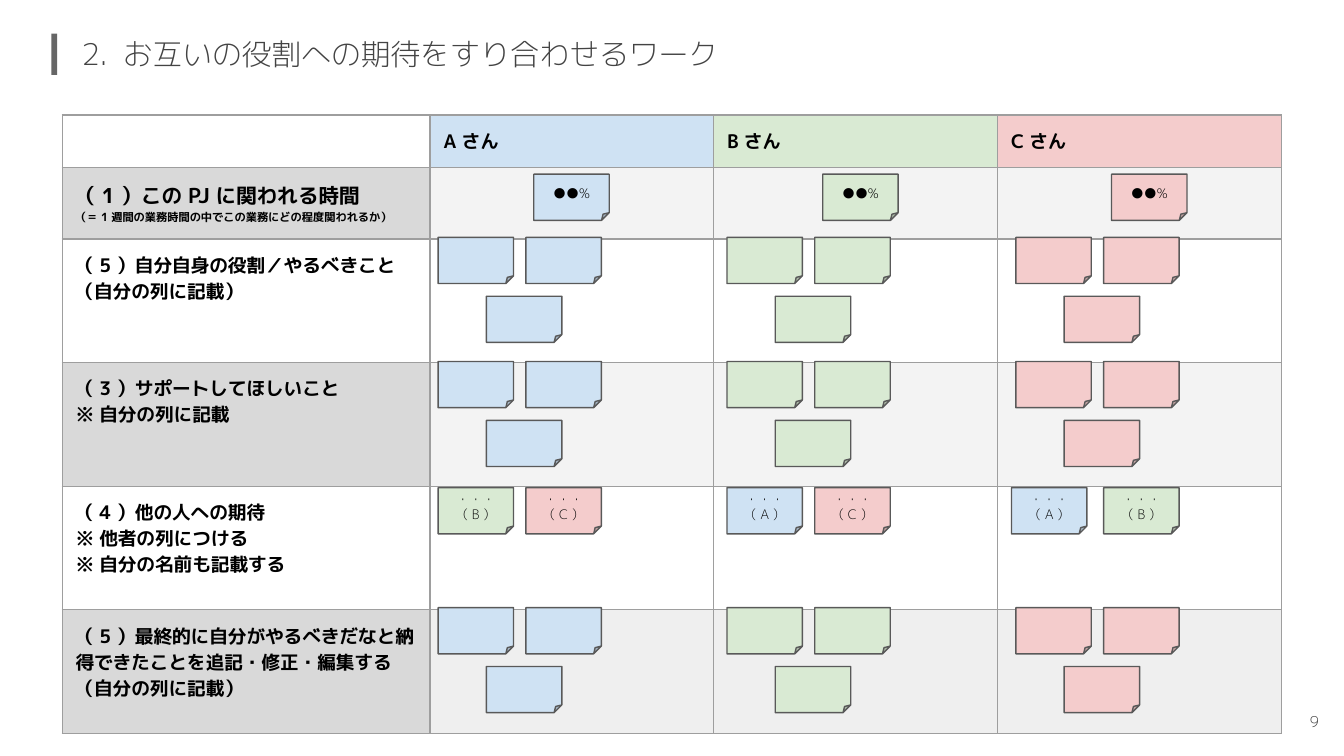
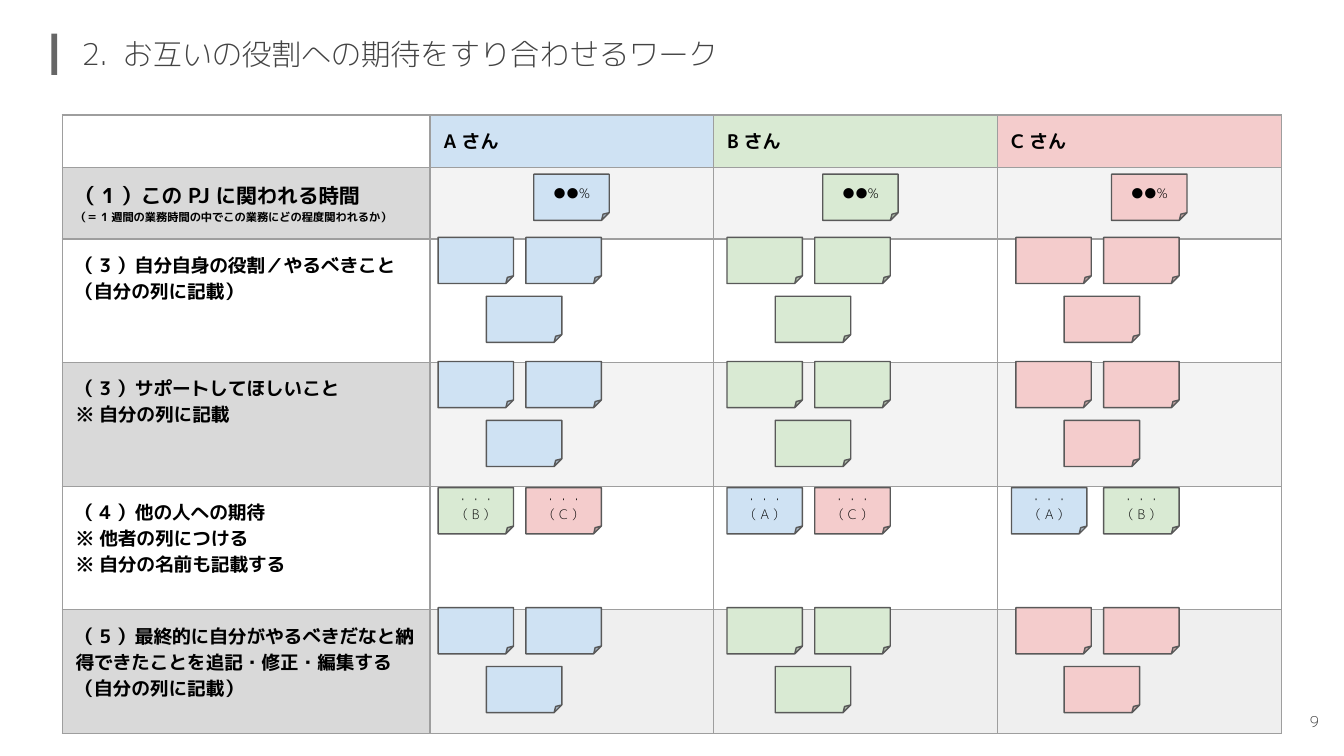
5: 5 -> 3 (105, 266)
